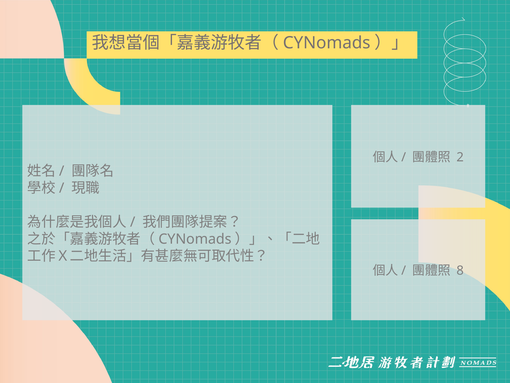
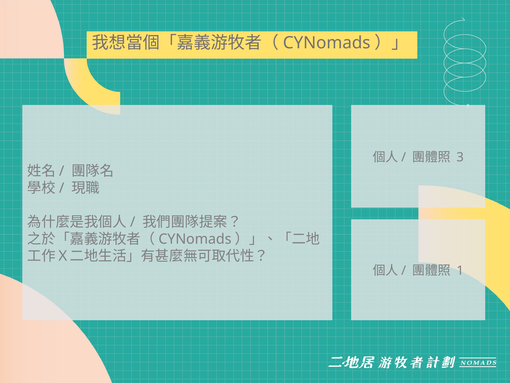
2: 2 -> 3 (460, 157)
8: 8 -> 1 (460, 270)
